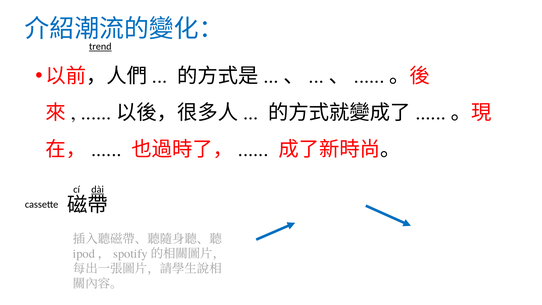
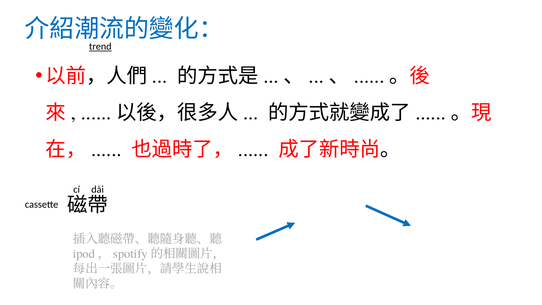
dài underline: present -> none (98, 190)
